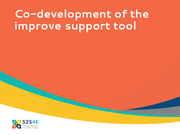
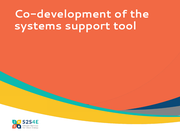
improve: improve -> systems (38, 26)
